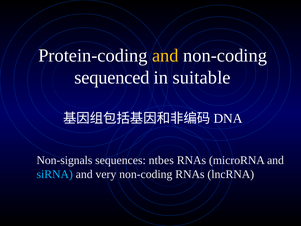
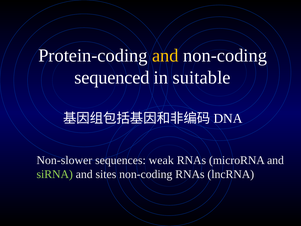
Non-signals: Non-signals -> Non-slower (64, 160)
ntbes: ntbes -> weak (161, 160)
siRNA colour: light blue -> light green (55, 174)
very: very -> sites (106, 174)
